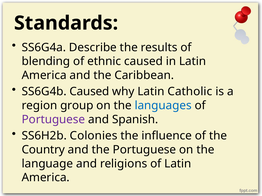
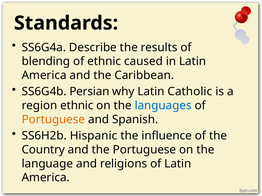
SS6G4b Caused: Caused -> Persian (89, 92)
region group: group -> ethnic (77, 106)
Portuguese colour: purple -> orange (53, 120)
Colonies: Colonies -> Hispanic (94, 136)
